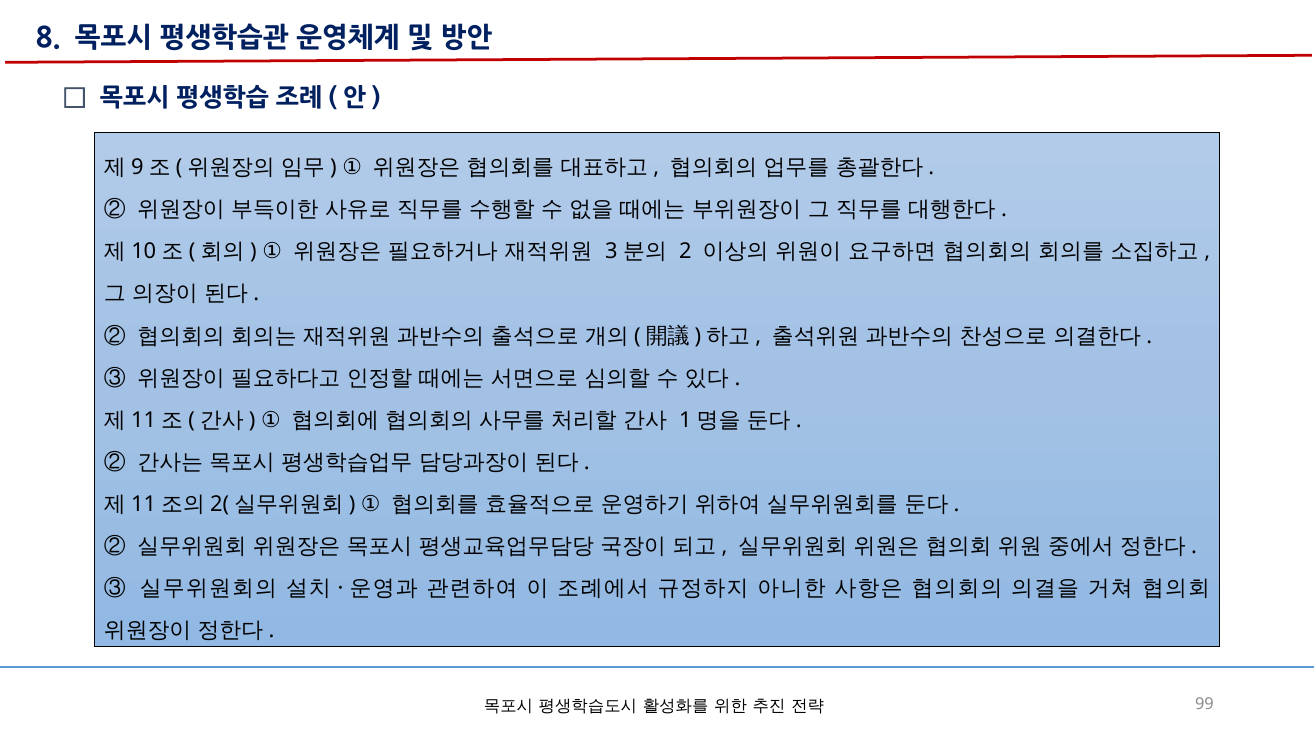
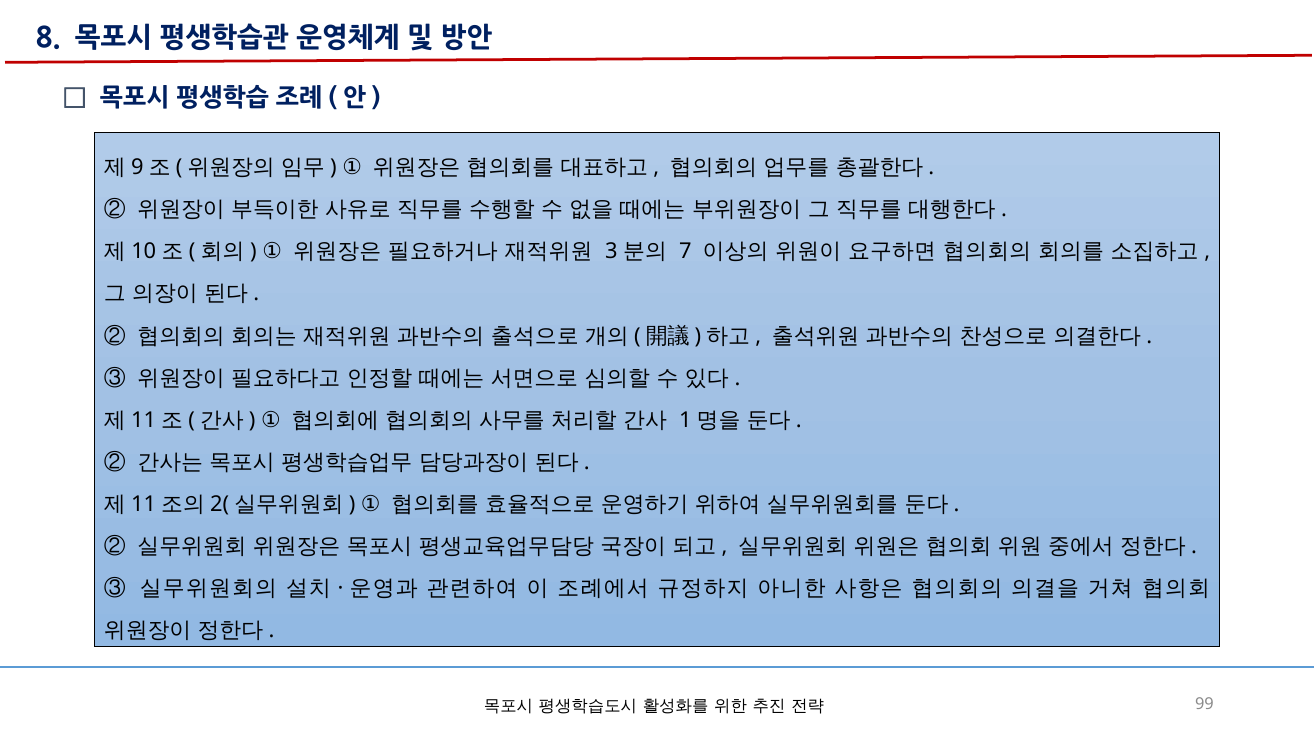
2: 2 -> 7 (685, 252)
